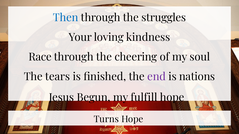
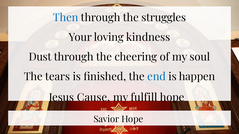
Race: Race -> Dust (40, 57)
end colour: purple -> blue (157, 77)
nations: nations -> happen (197, 77)
Begun: Begun -> Cause (94, 98)
Turns: Turns -> Savior (106, 120)
